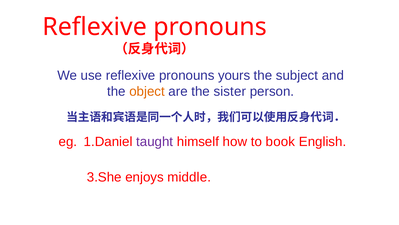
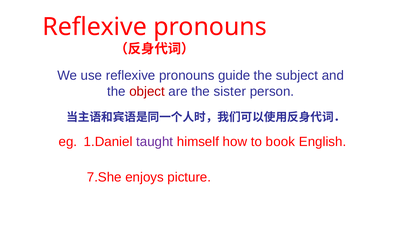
yours: yours -> guide (234, 75)
object colour: orange -> red (147, 91)
3.She: 3.She -> 7.She (104, 177)
middle: middle -> picture (189, 177)
